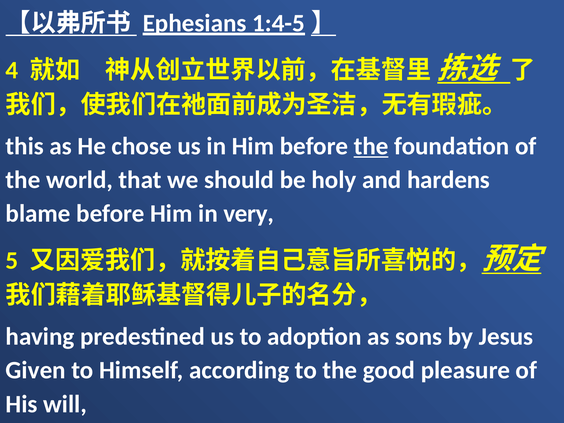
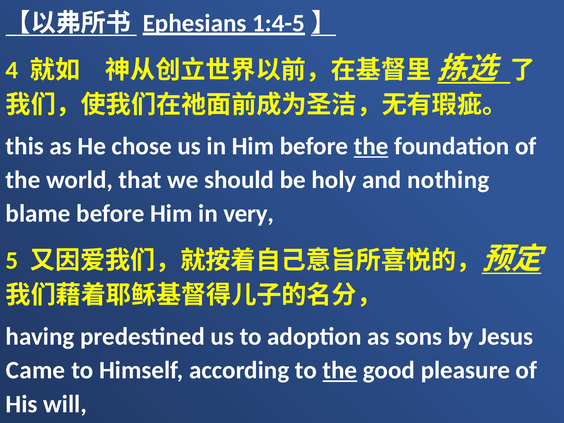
hardens: hardens -> nothing (448, 180)
Given: Given -> Came (36, 370)
the underline: none -> present (340, 370)
